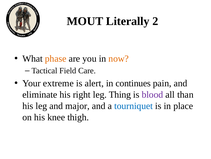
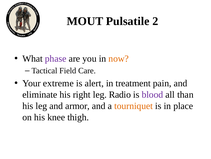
Literally: Literally -> Pulsatile (128, 21)
phase colour: orange -> purple (56, 58)
continues: continues -> treatment (133, 83)
Thing: Thing -> Radio (120, 94)
major: major -> armor (77, 105)
tourniquet colour: blue -> orange (134, 105)
